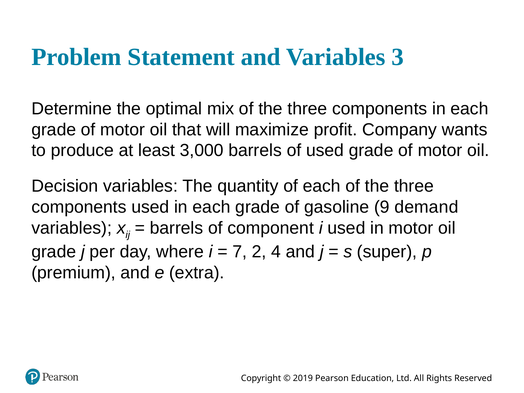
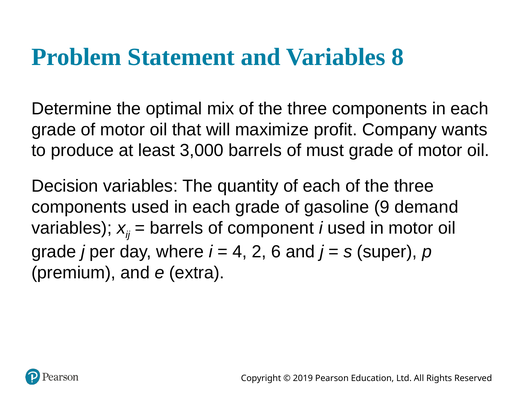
3: 3 -> 8 (398, 57)
of used: used -> must (325, 151)
7: 7 -> 4 (240, 252)
4: 4 -> 6 (276, 252)
